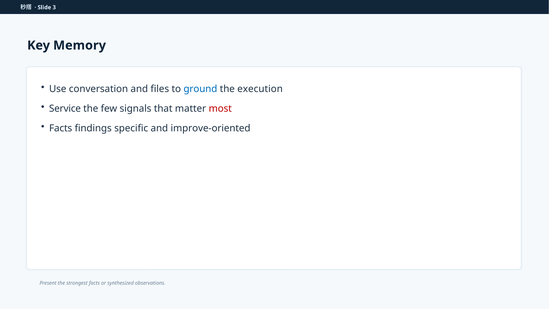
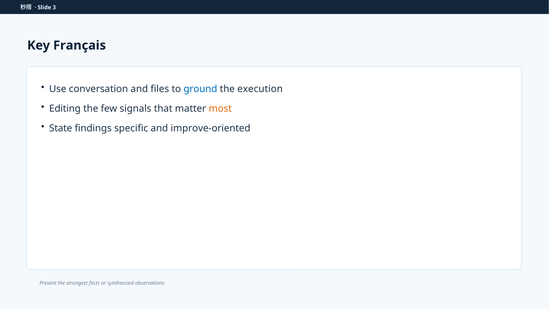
Memory: Memory -> Français (80, 45)
Service: Service -> Editing (65, 109)
most colour: red -> orange (220, 109)
Facts: Facts -> State (61, 128)
